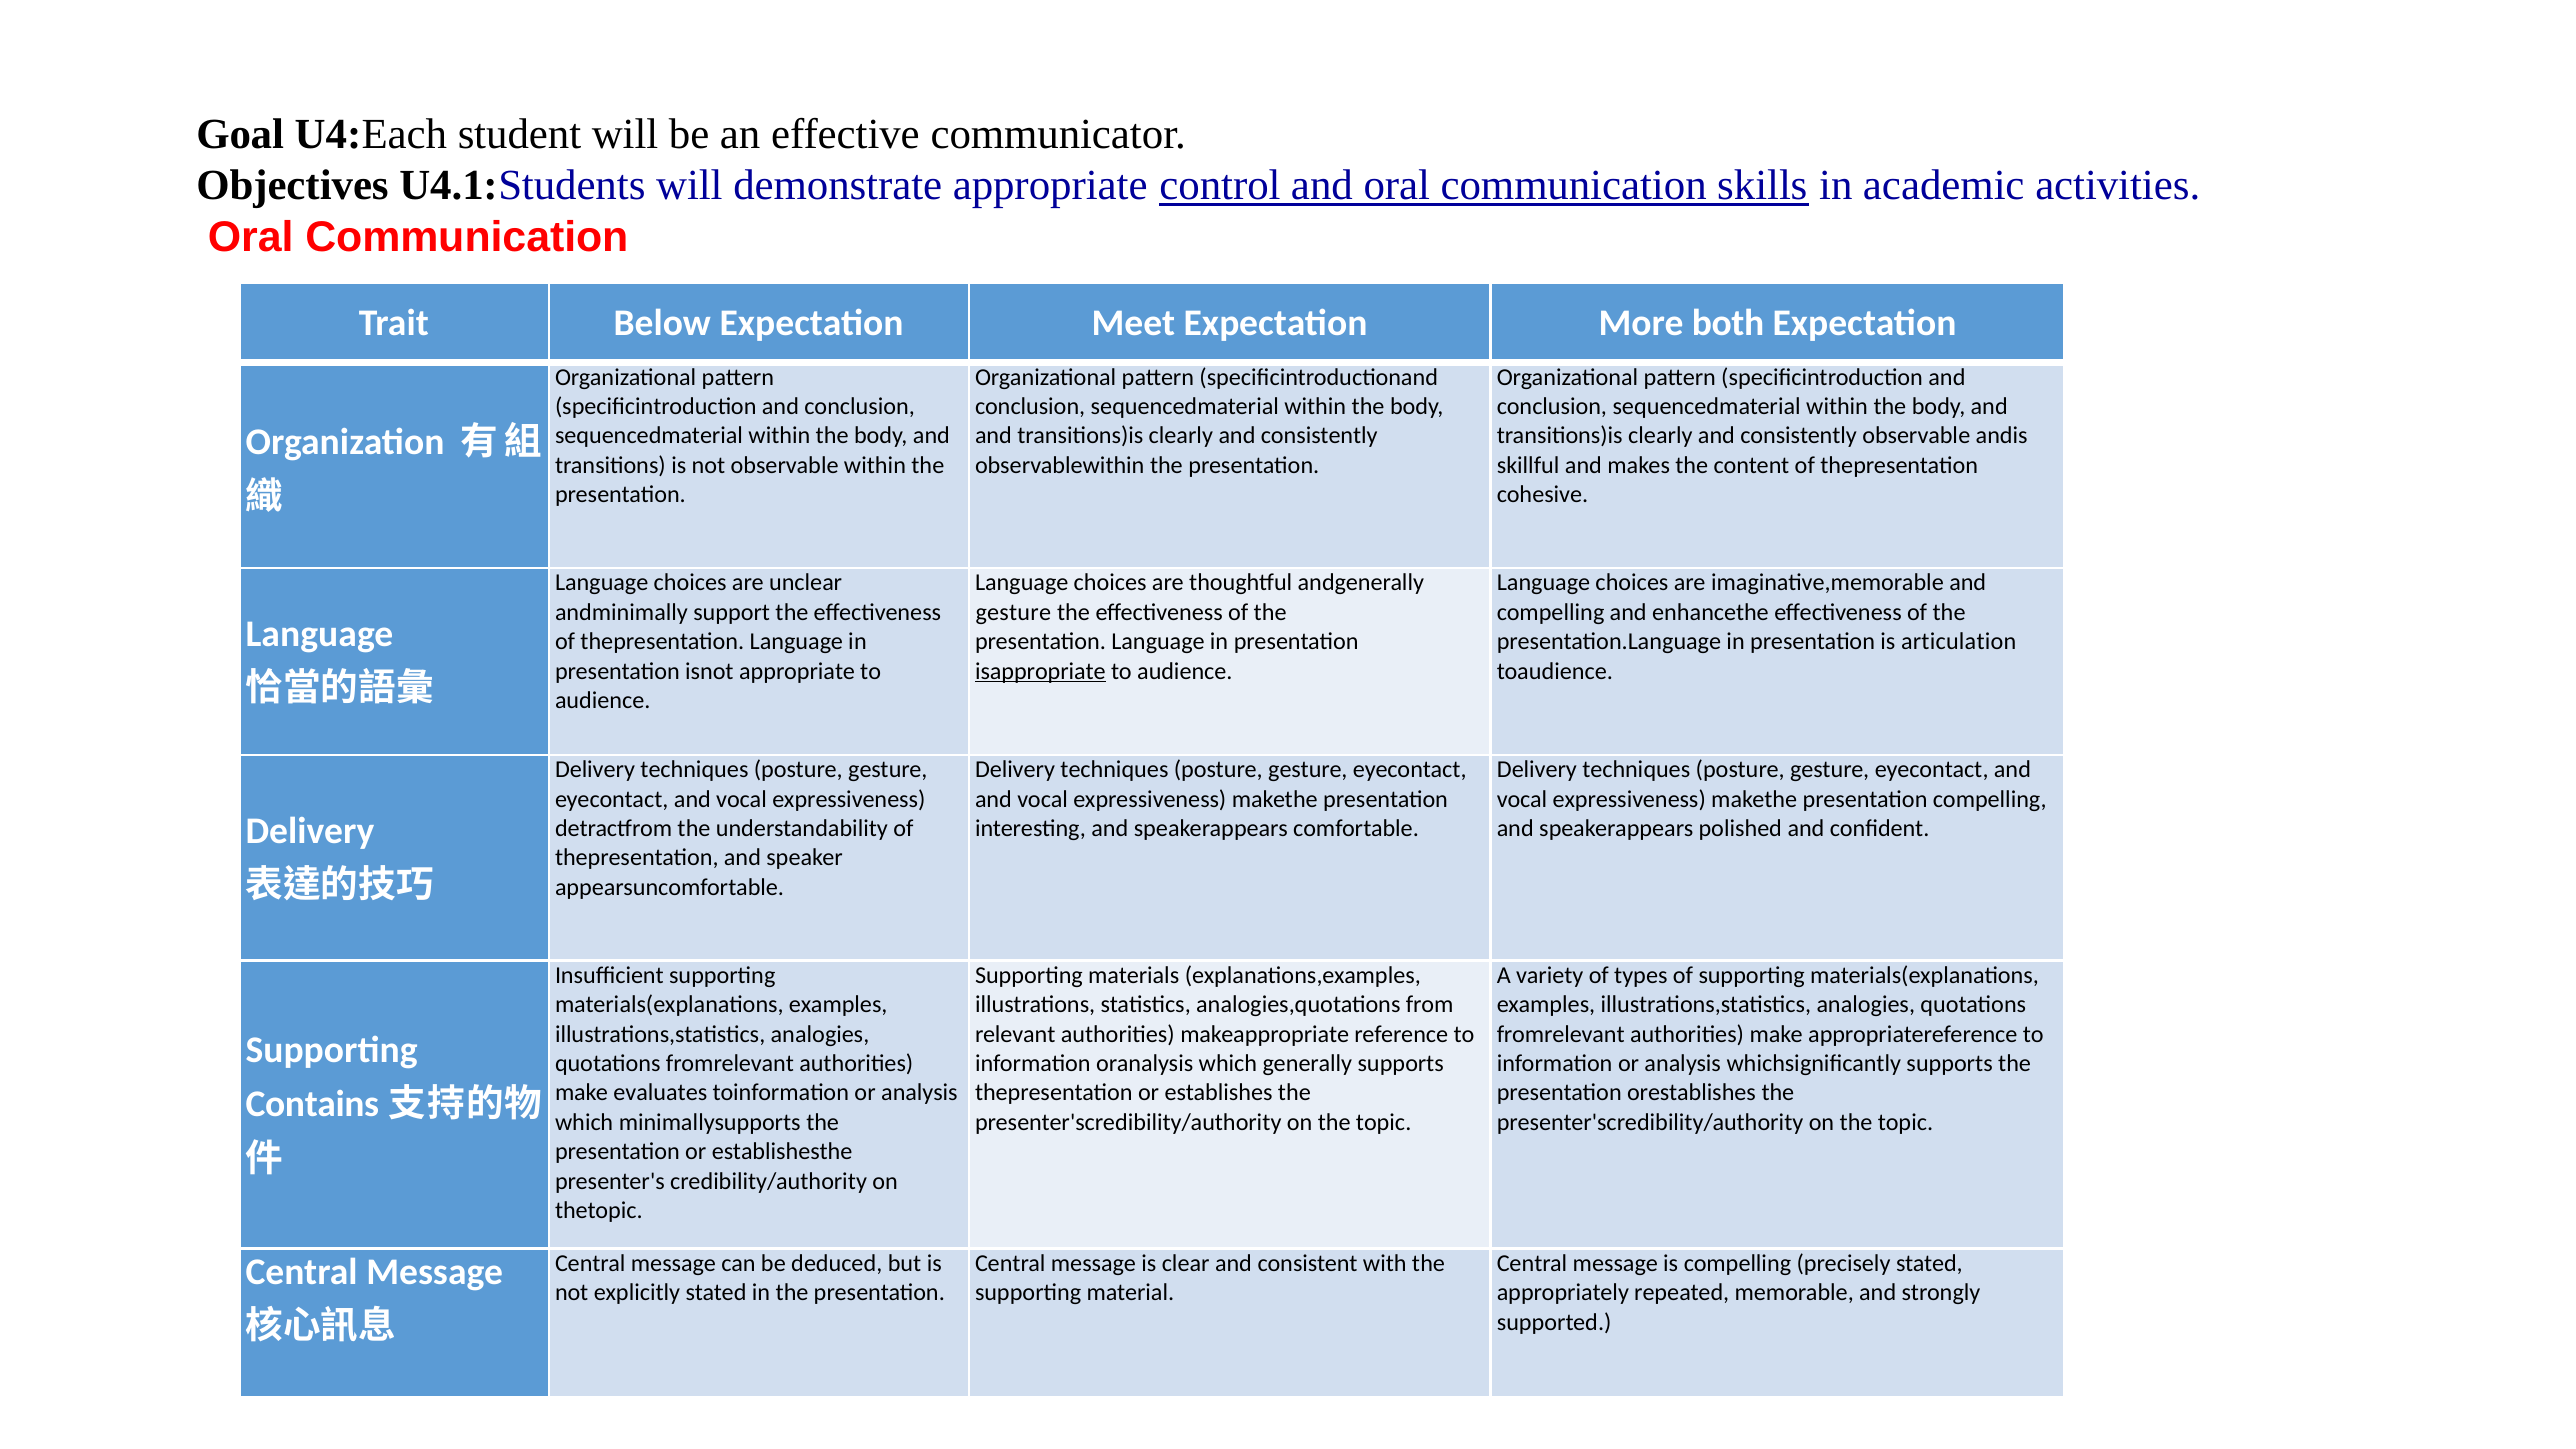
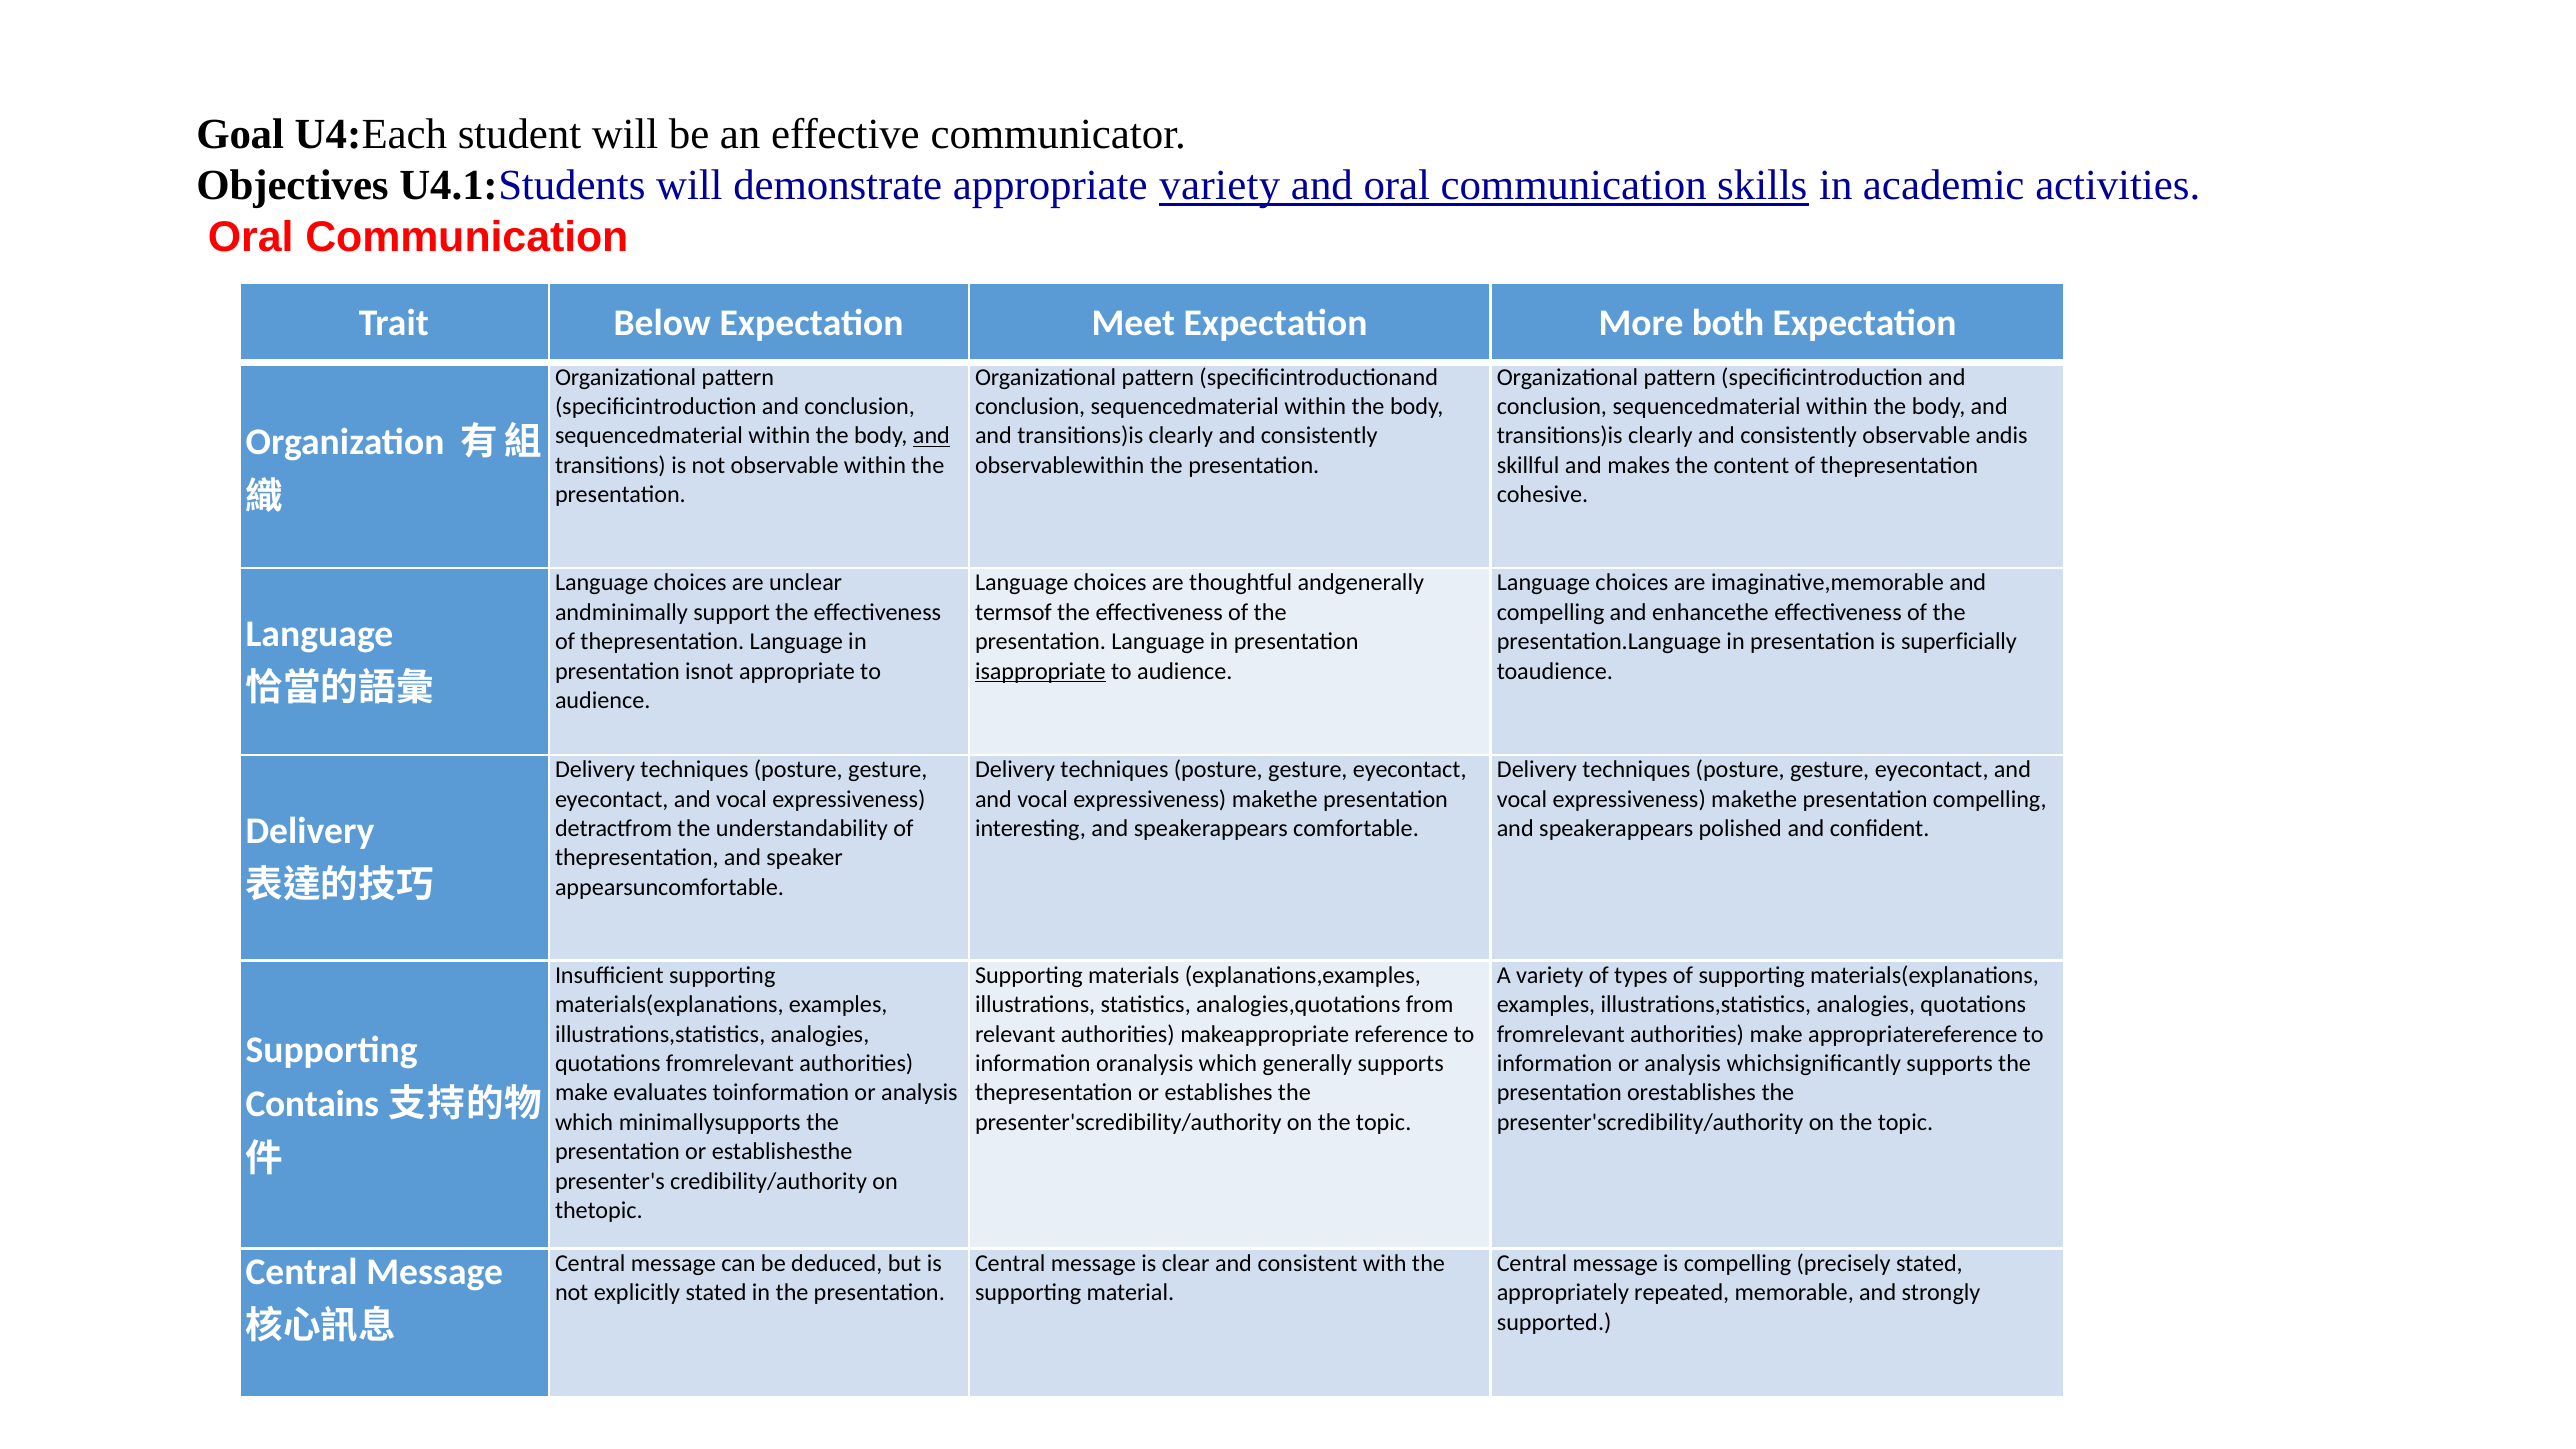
appropriate control: control -> variety (1220, 186)
and underline: none -> present (931, 436)
gesture: gesture -> termsof (1013, 612)
articulation: articulation -> superficially (1959, 642)
